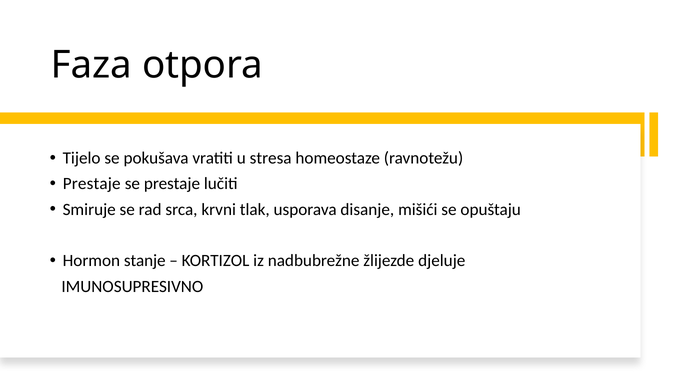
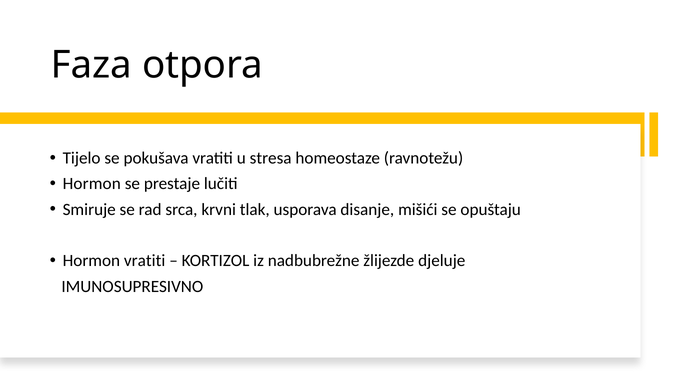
Prestaje: Prestaje -> Hormon (92, 184)
Hormon stanje: stanje -> vratiti (145, 261)
